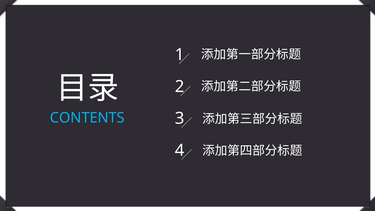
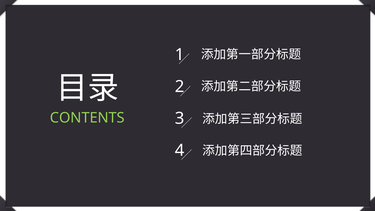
CONTENTS colour: light blue -> light green (87, 118)
